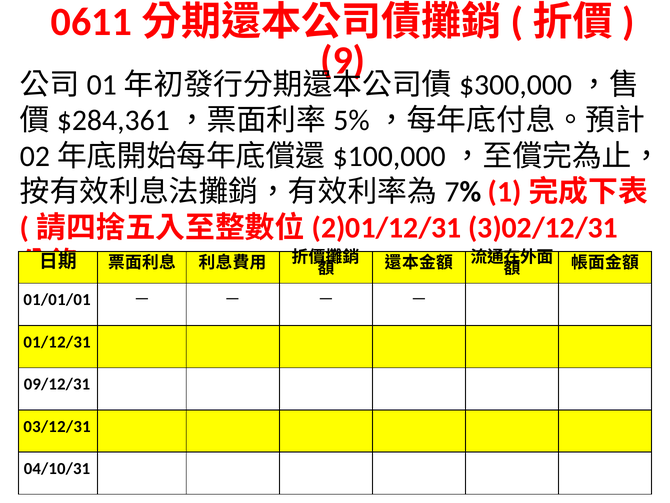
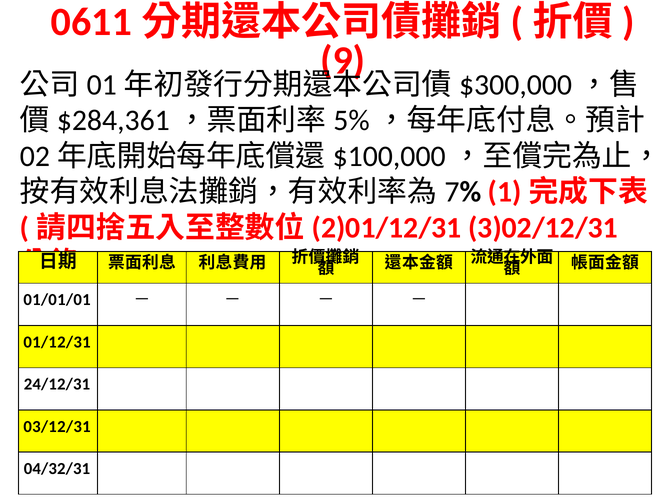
09/12/31: 09/12/31 -> 24/12/31 (57, 384)
04/10/31: 04/10/31 -> 04/32/31 (57, 468)
